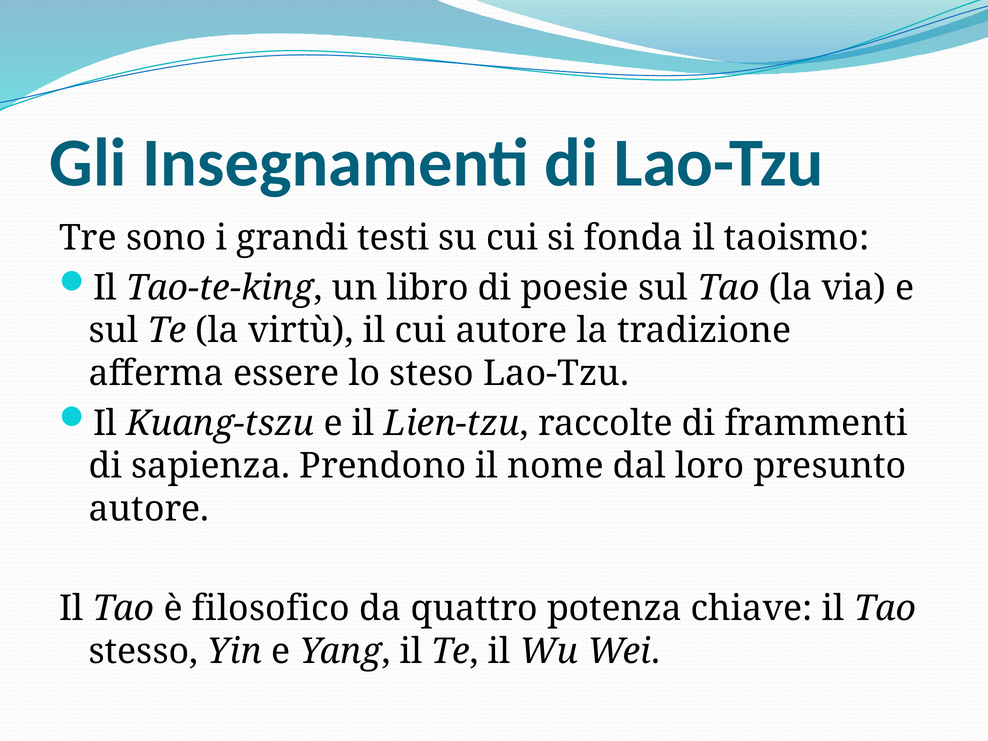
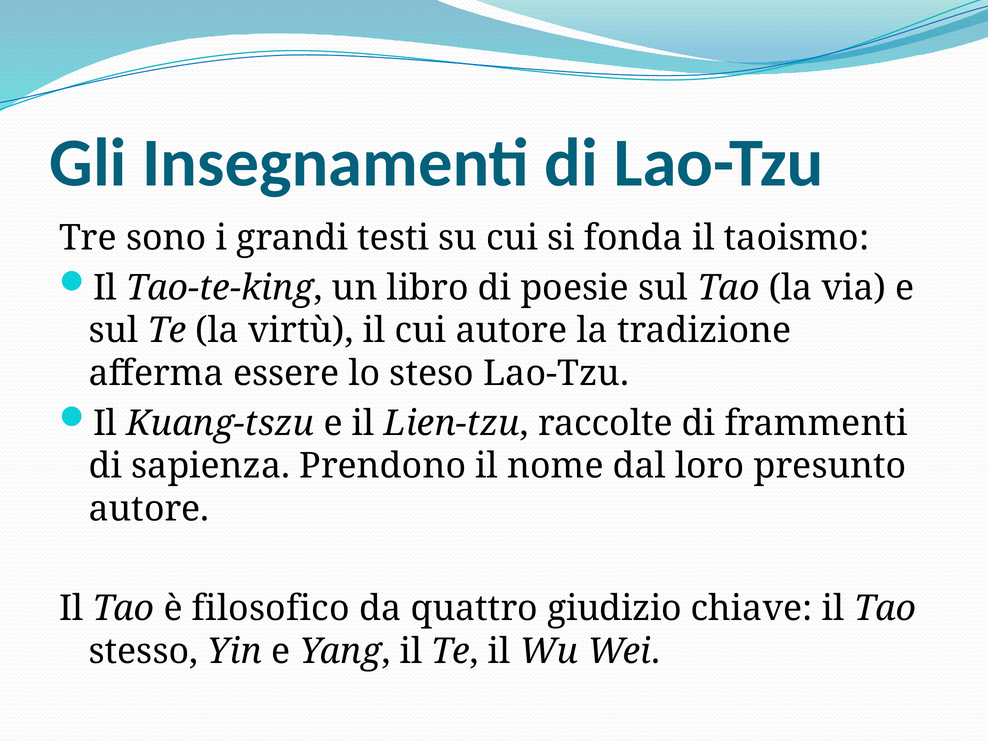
potenza: potenza -> giudizio (614, 609)
